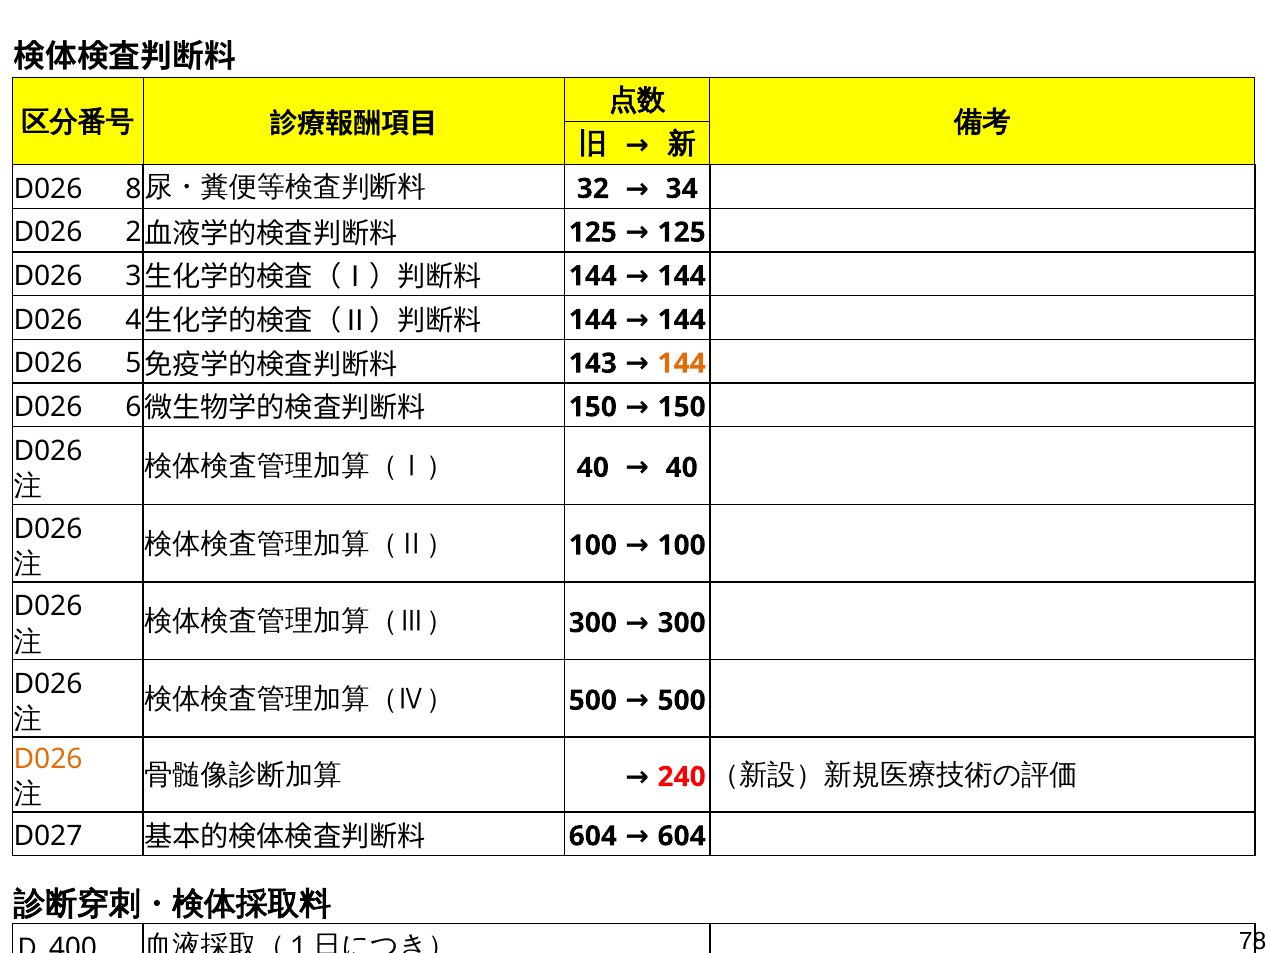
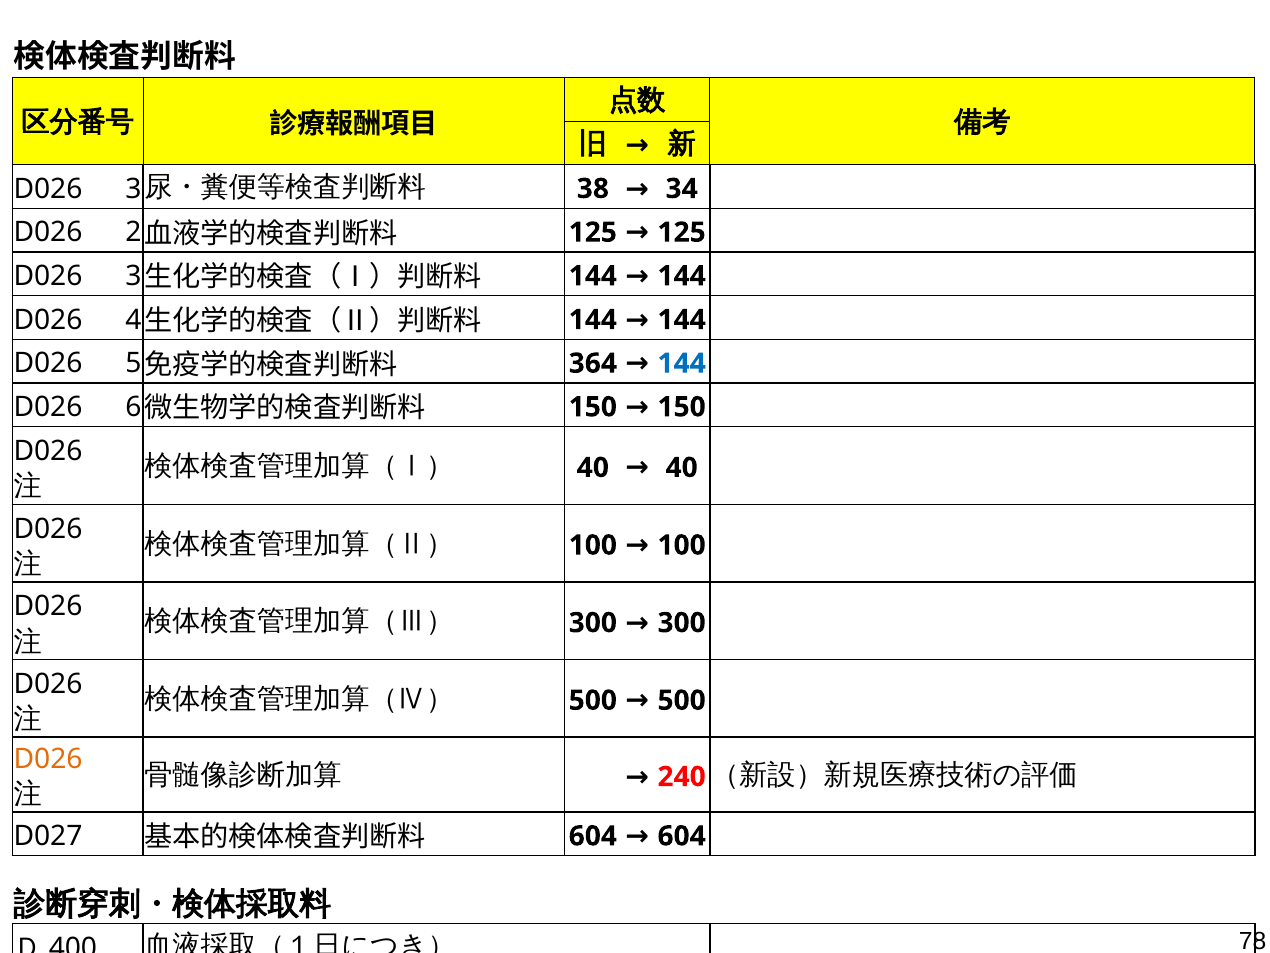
8: 8 -> 3 (133, 189)
32: 32 -> 38 (593, 189)
143: 143 -> 364 (593, 363)
144 colour: orange -> blue (682, 363)
